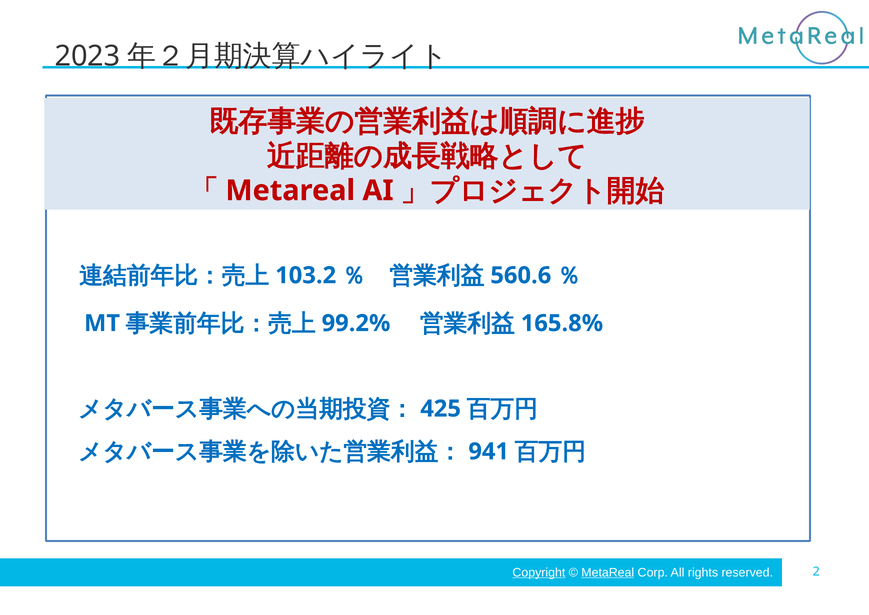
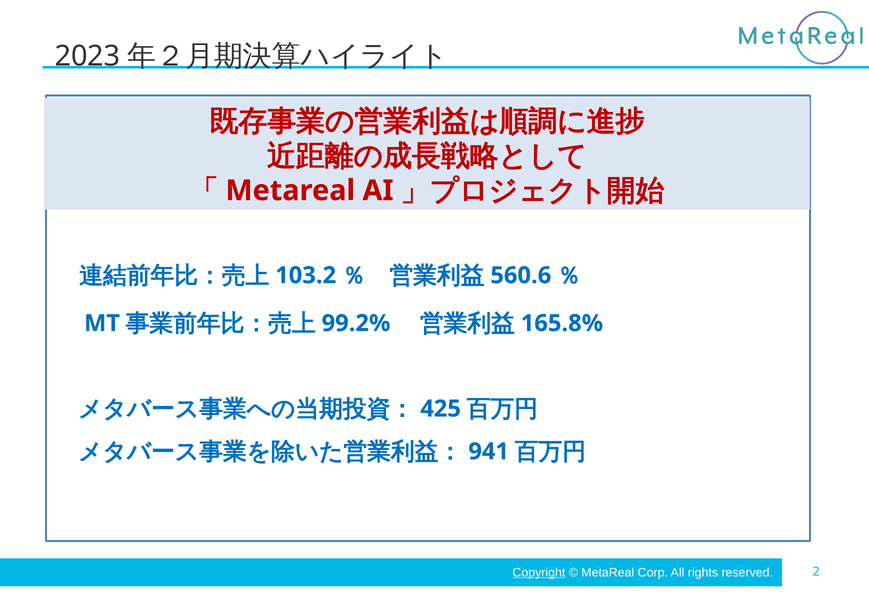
MetaReal underline: present -> none (608, 572)
